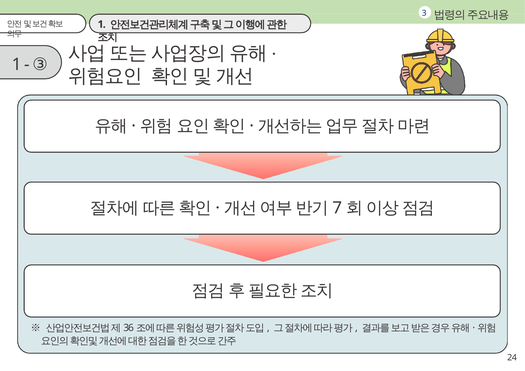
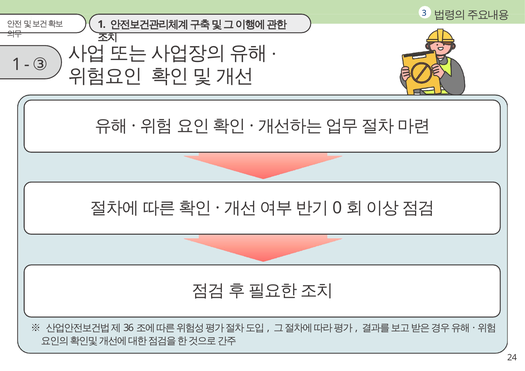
7: 7 -> 0 (337, 208)
